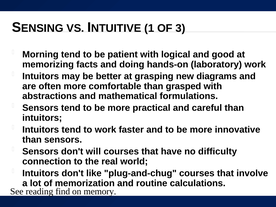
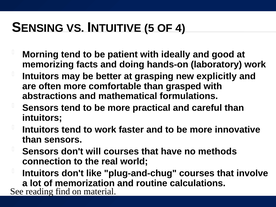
1: 1 -> 5 (149, 28)
3: 3 -> 4 (180, 28)
logical: logical -> ideally (176, 54)
diagrams: diagrams -> explicitly (217, 76)
difficulty: difficulty -> methods (218, 152)
memory: memory -> material (100, 192)
